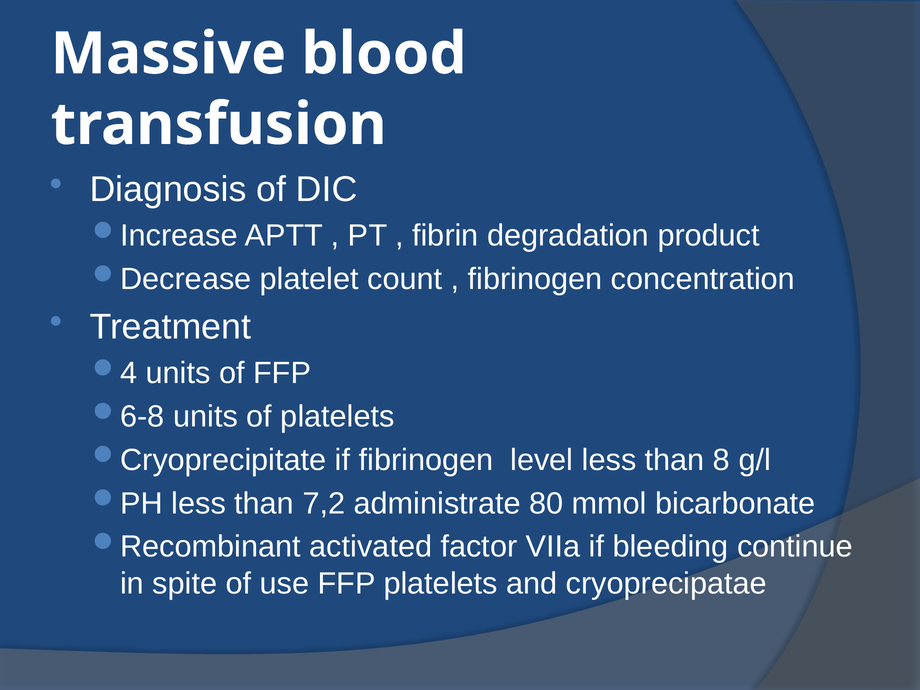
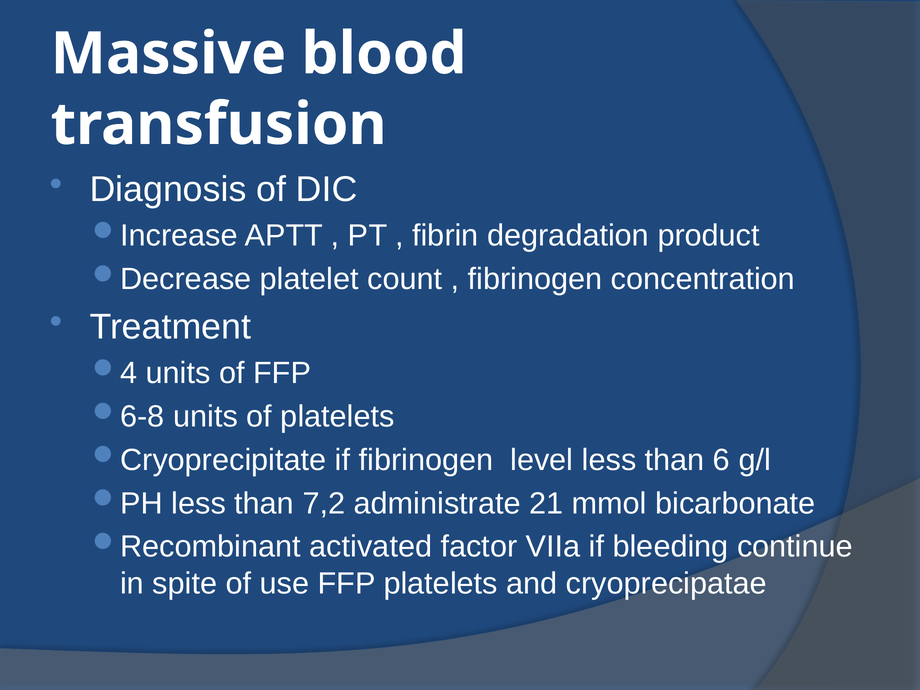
8: 8 -> 6 (722, 460)
80: 80 -> 21 (546, 503)
